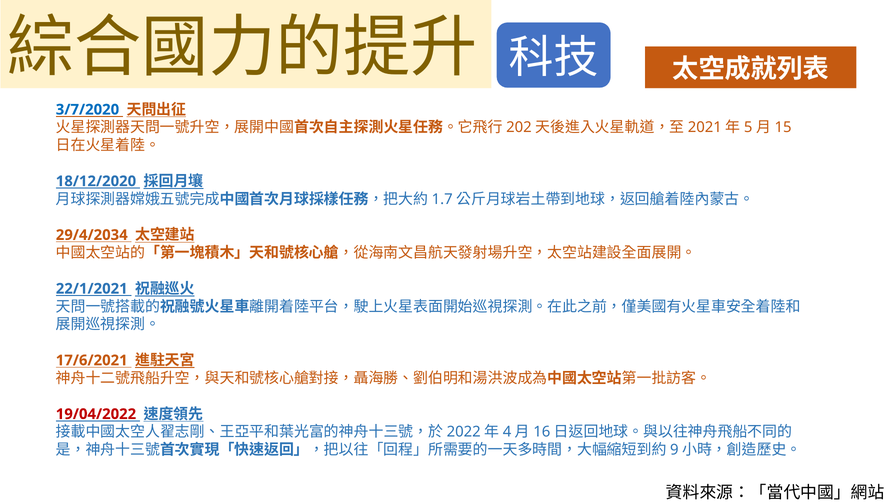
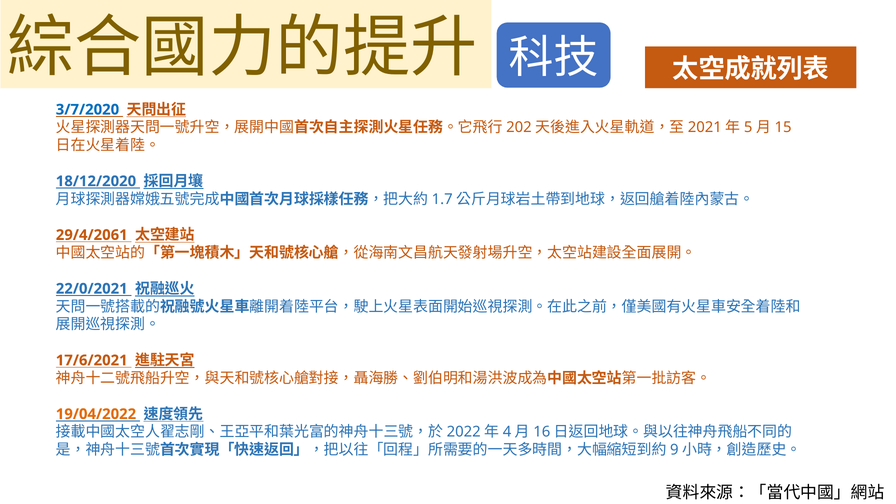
29/4/2034: 29/4/2034 -> 29/4/2061 (92, 235)
22/1/2021: 22/1/2021 -> 22/0/2021 (92, 289)
19/04/2022 colour: red -> orange (96, 414)
